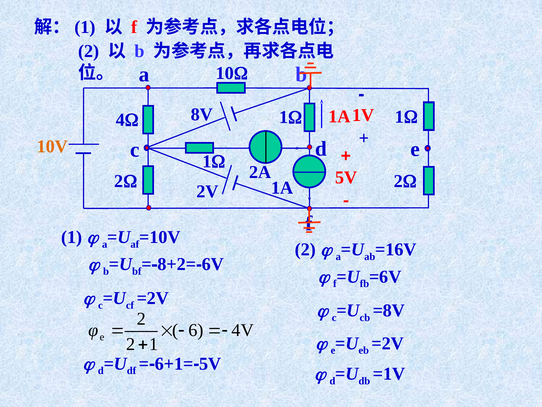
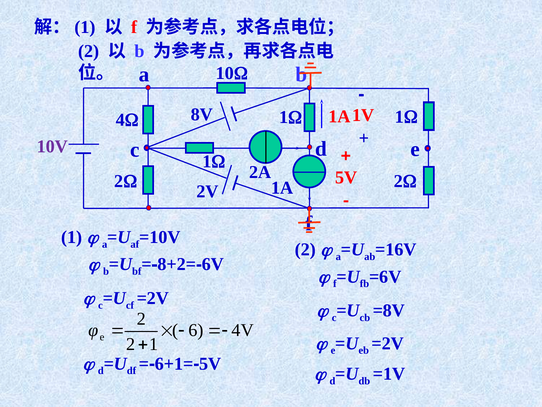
10V colour: orange -> purple (52, 146)
